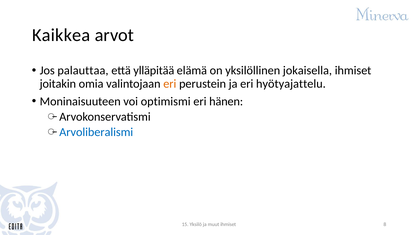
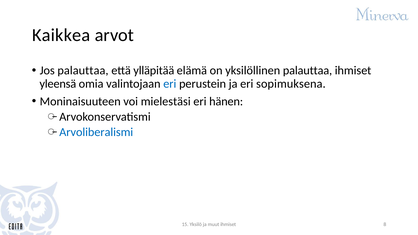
yksilöllinen jokaisella: jokaisella -> palauttaa (308, 71)
joitakin: joitakin -> yleensä (58, 84)
eri colour: orange -> blue (170, 84)
hyötyajattelu: hyötyajattelu -> sopimuksena (291, 84)
optimismi: optimismi -> mielestäsi (166, 101)
